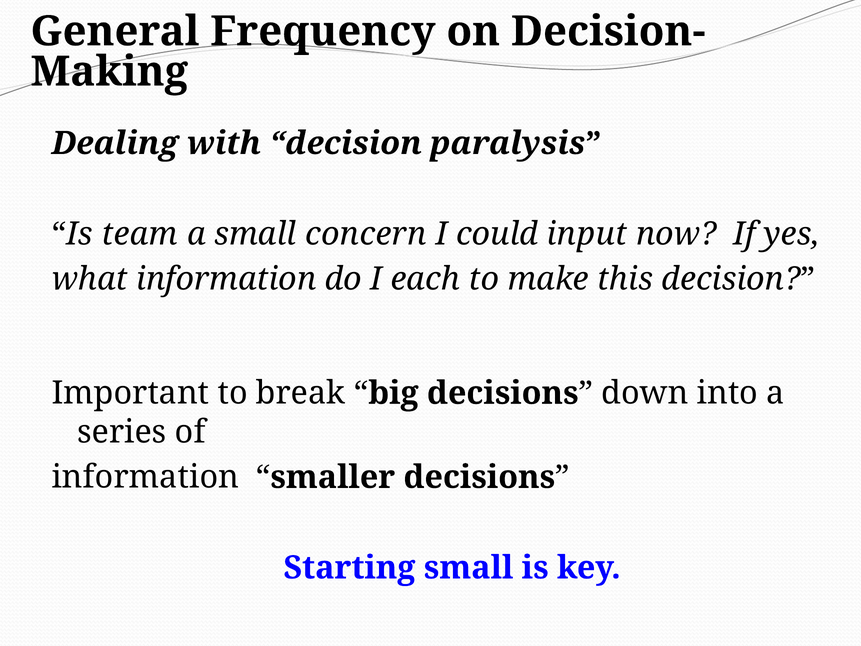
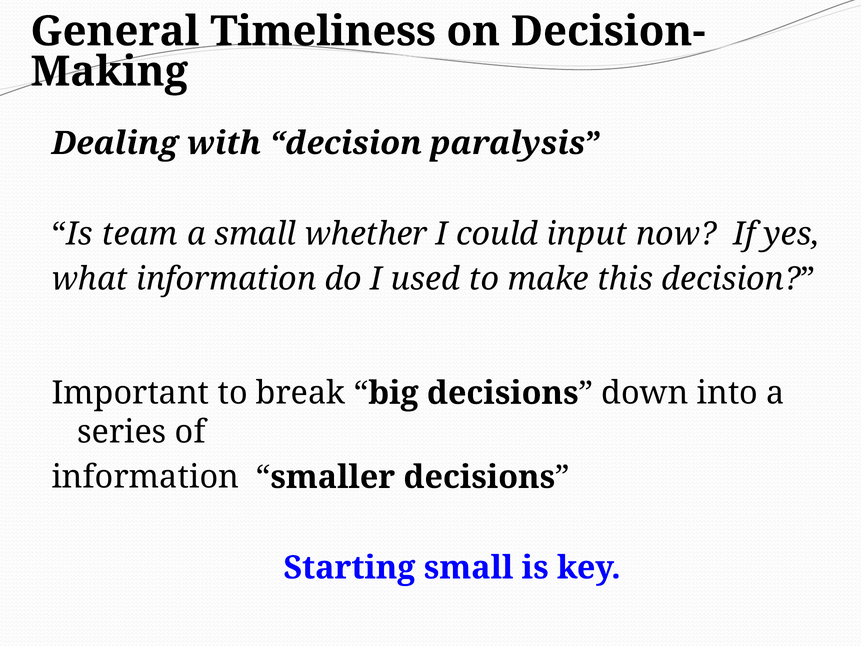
Frequency: Frequency -> Timeliness (323, 32)
concern: concern -> whether (366, 234)
each: each -> used (425, 279)
